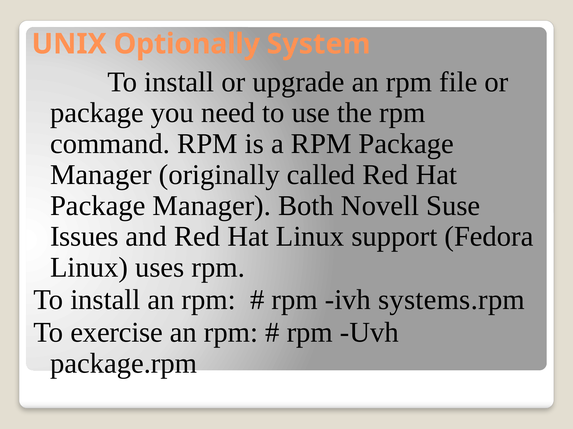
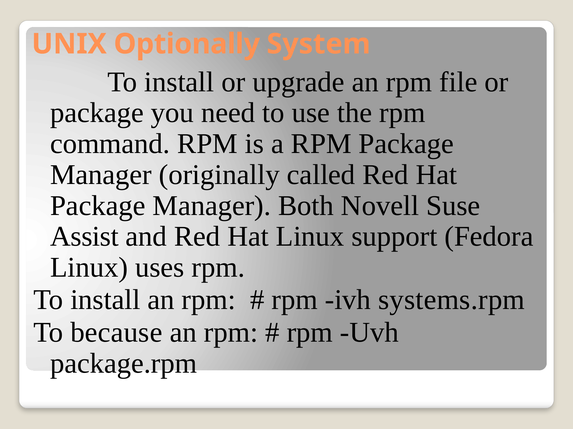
Issues: Issues -> Assist (84, 237)
exercise: exercise -> because (116, 333)
